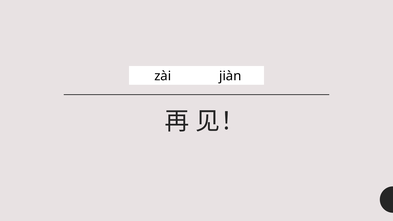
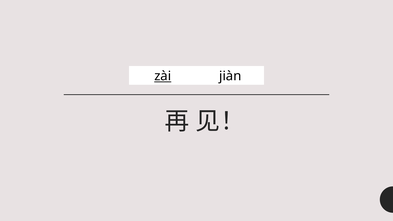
zài underline: none -> present (163, 76)
